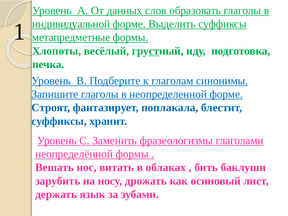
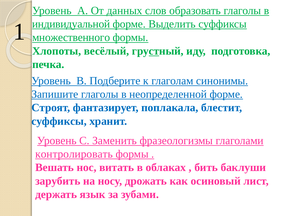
метапредметные: метапредметные -> множественного (71, 37)
неопределённой: неопределённой -> контролировать (74, 154)
